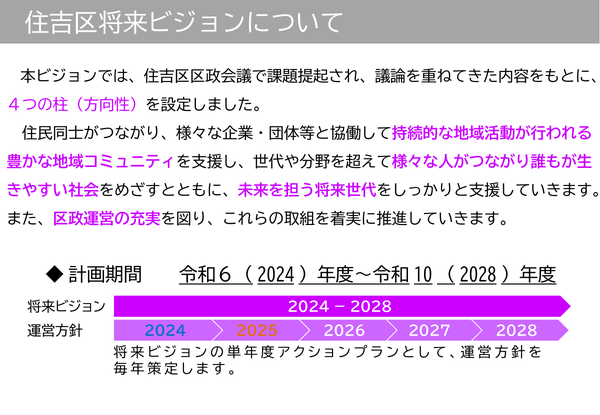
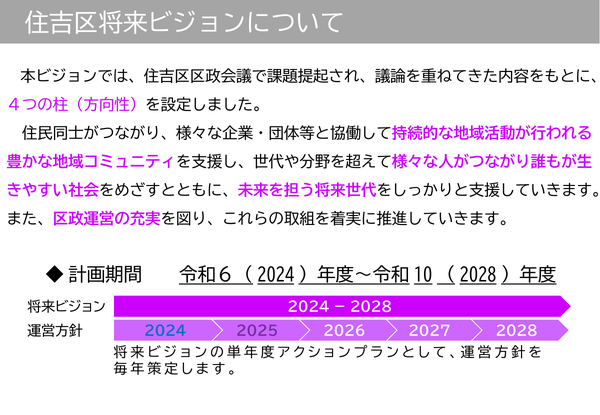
2025 colour: orange -> purple (257, 331)
